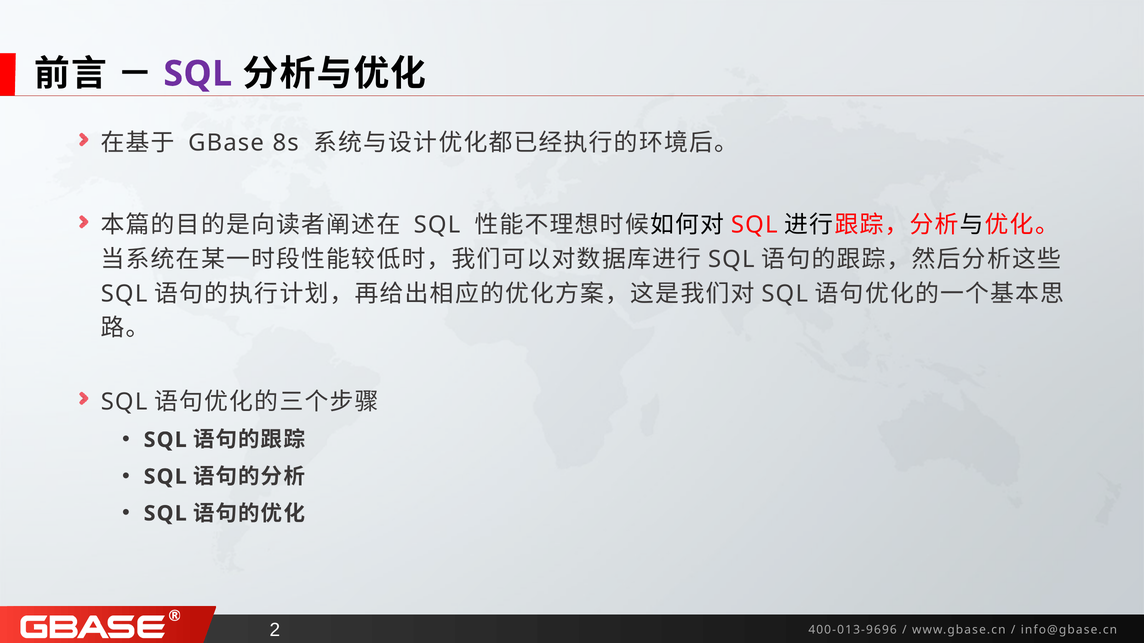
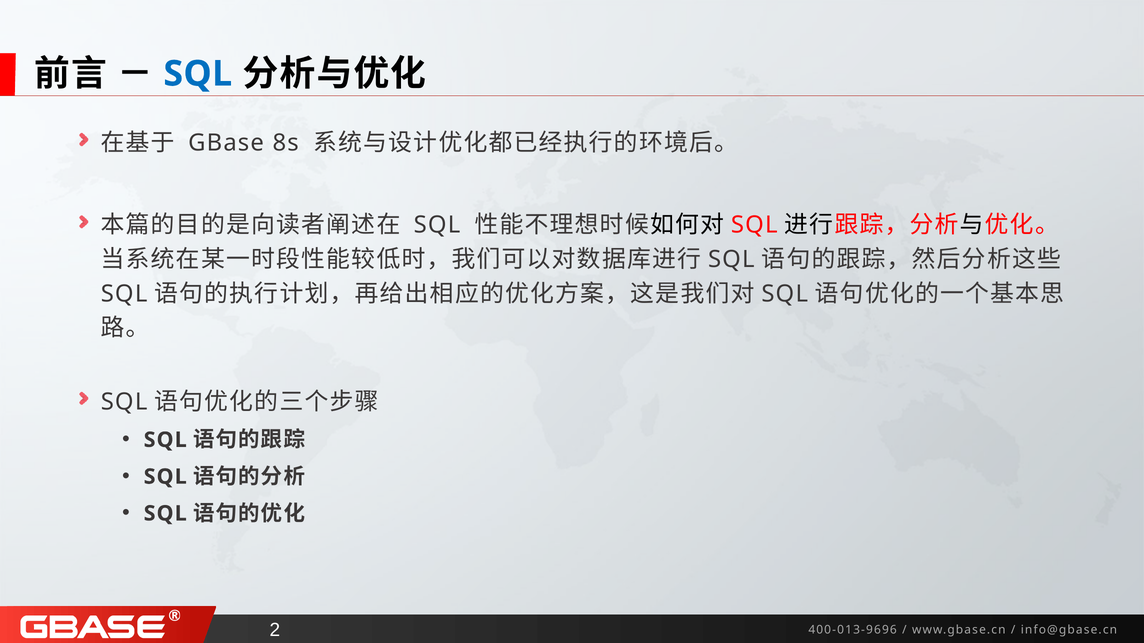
SQL colour: purple -> blue (198, 74)
